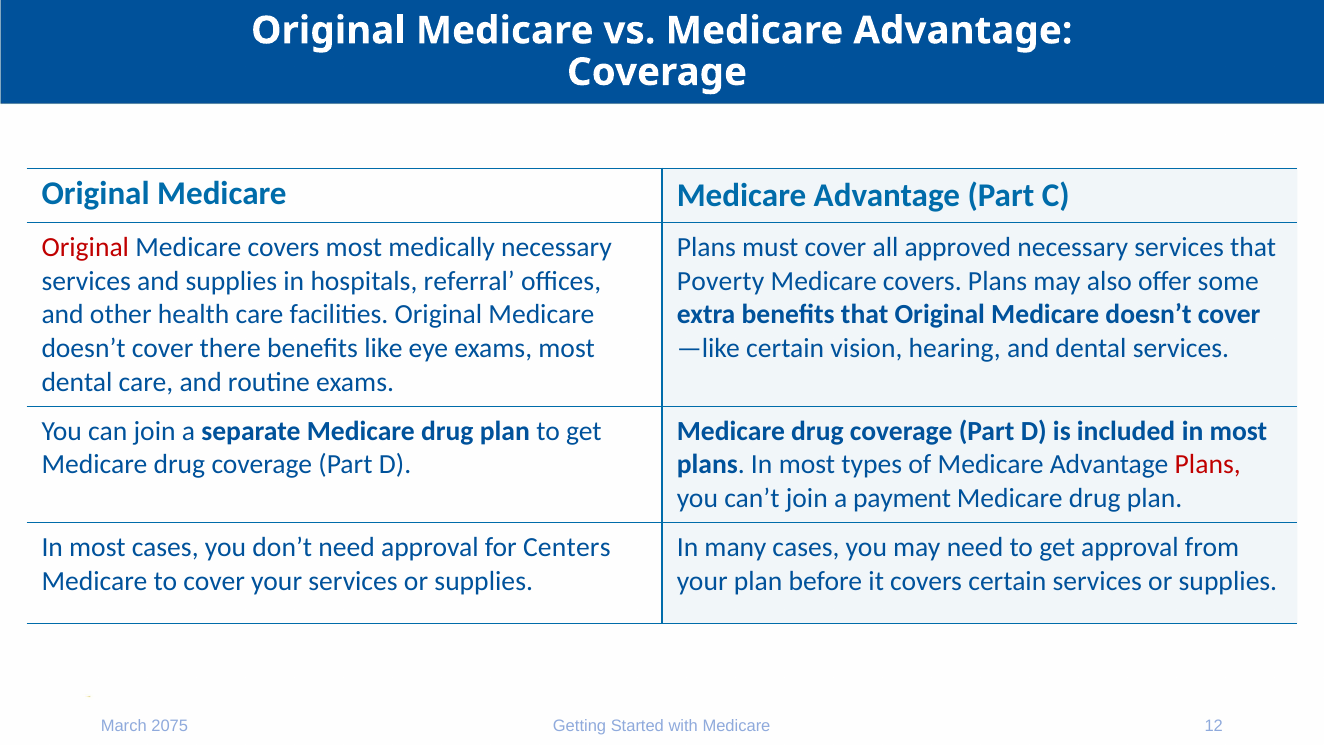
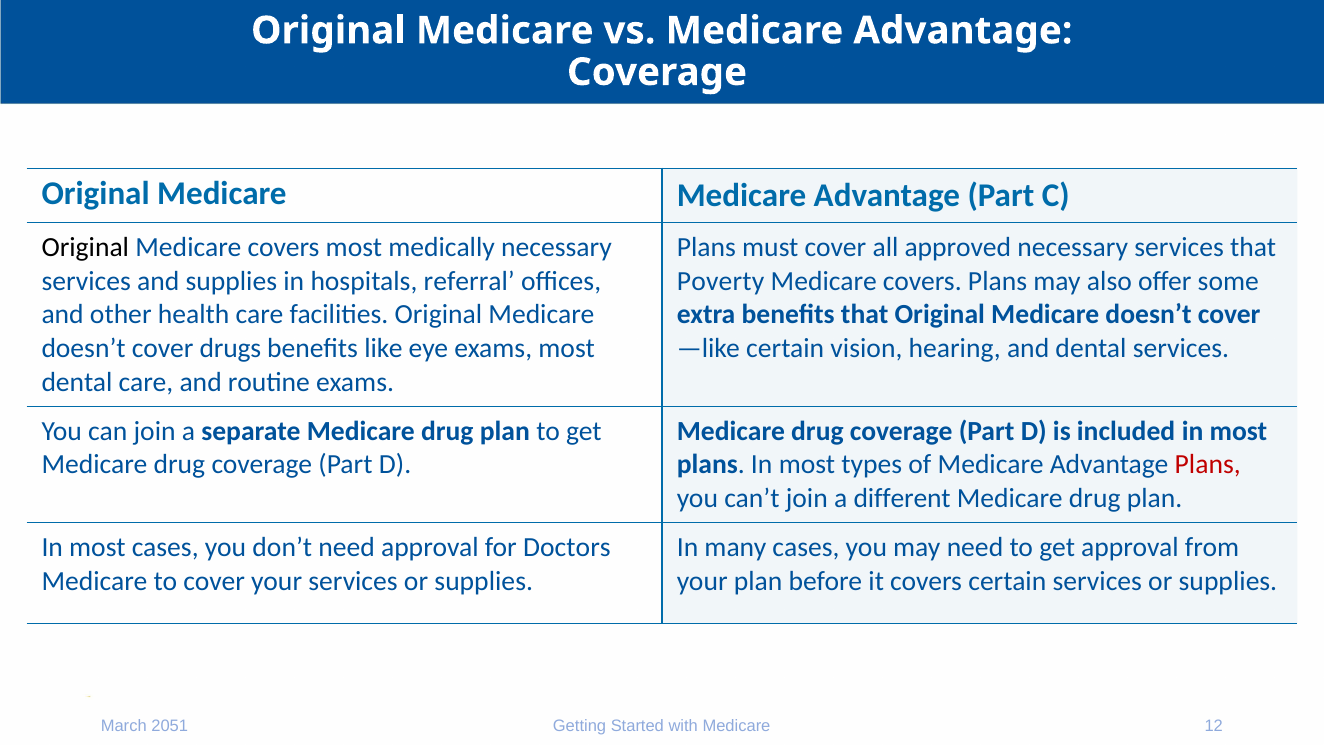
Original colour: red -> black (85, 247)
there: there -> drugs (230, 348)
payment: payment -> different (902, 498)
Centers: Centers -> Doctors (567, 547)
2075: 2075 -> 2051 (170, 726)
